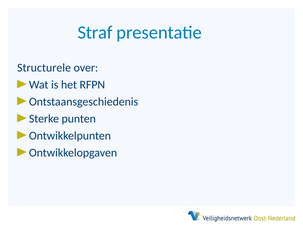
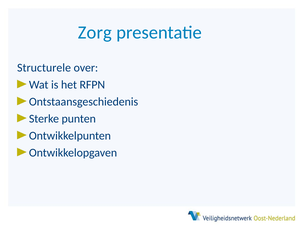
Straf: Straf -> Zorg (95, 32)
